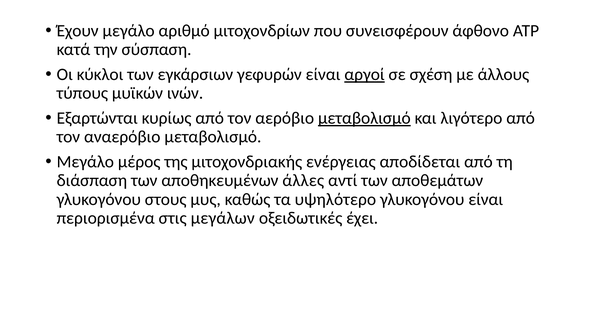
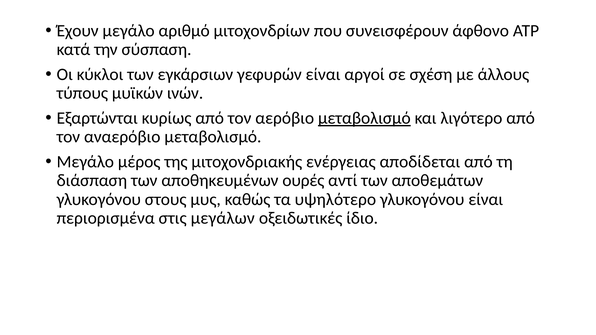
αργοί underline: present -> none (365, 75)
άλλες: άλλες -> ουρές (303, 181)
έχει: έχει -> ίδιο (362, 218)
